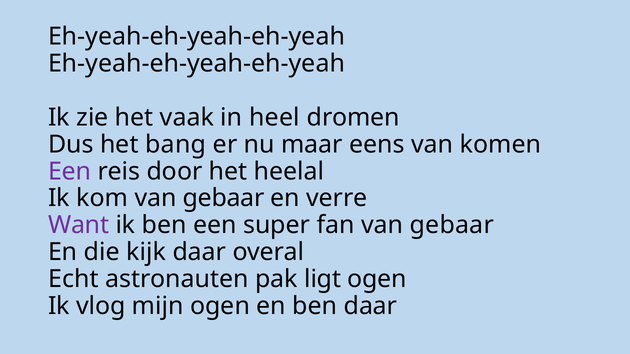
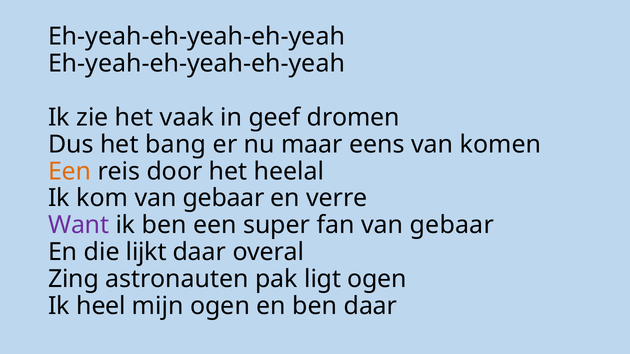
heel: heel -> geef (275, 118)
Een colour: purple -> orange (70, 171)
kijk: kijk -> lijkt (146, 252)
Echt: Echt -> Zing (74, 279)
vlog: vlog -> heel (101, 306)
